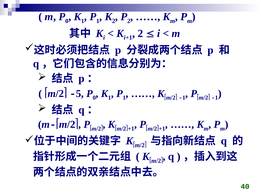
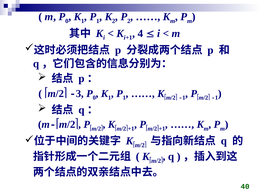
2: 2 -> 4 (140, 33)
5: 5 -> 3 (80, 93)
